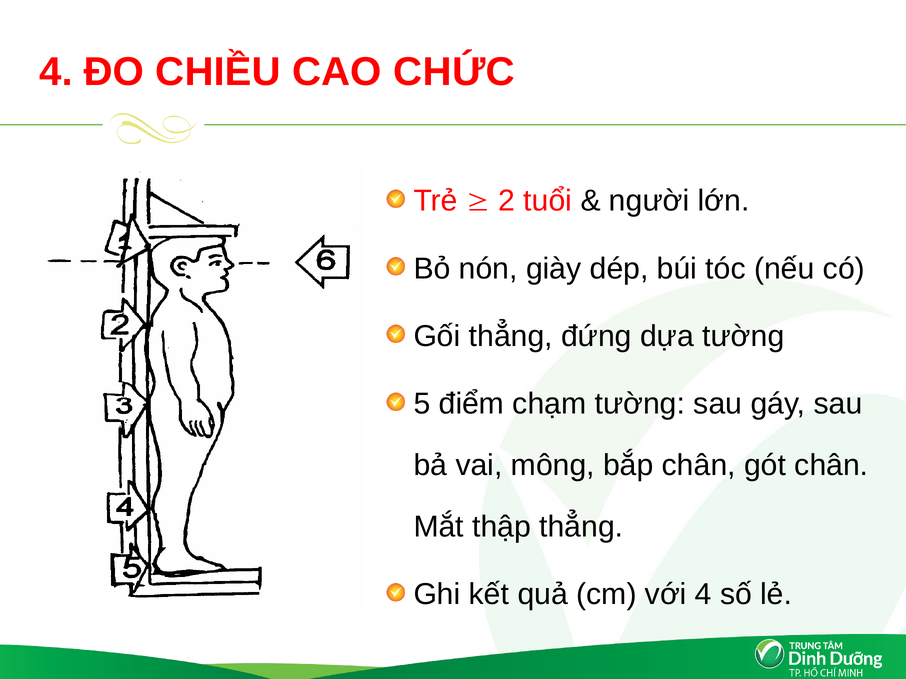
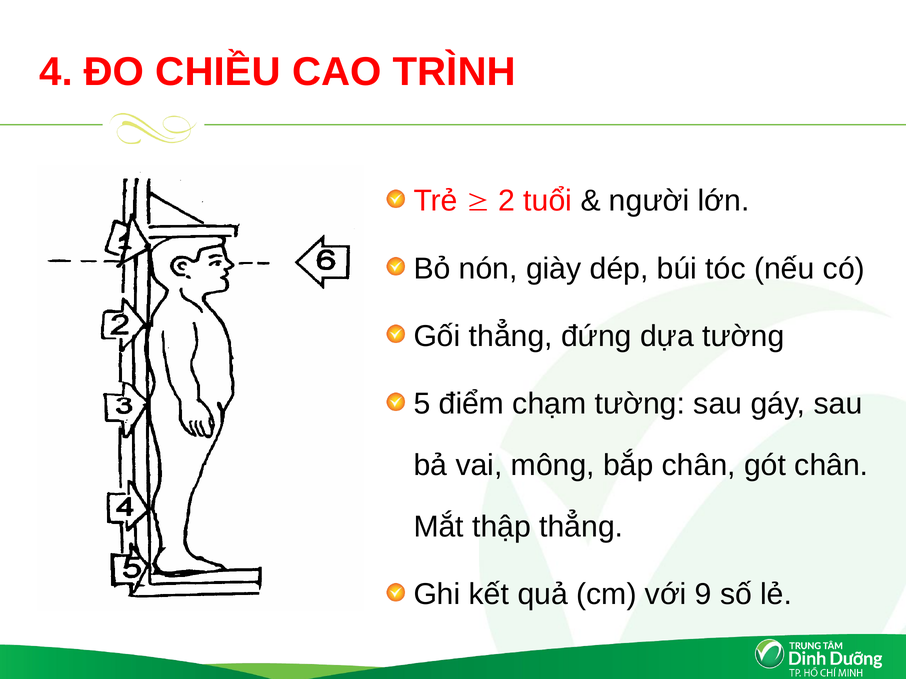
CHỨC: CHỨC -> TRÌNH (454, 72)
với 4: 4 -> 9 (703, 595)
